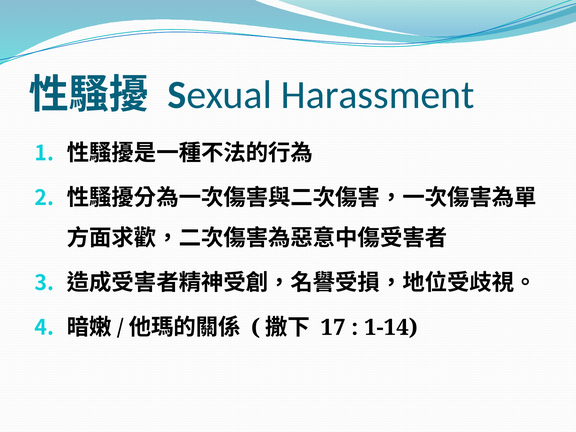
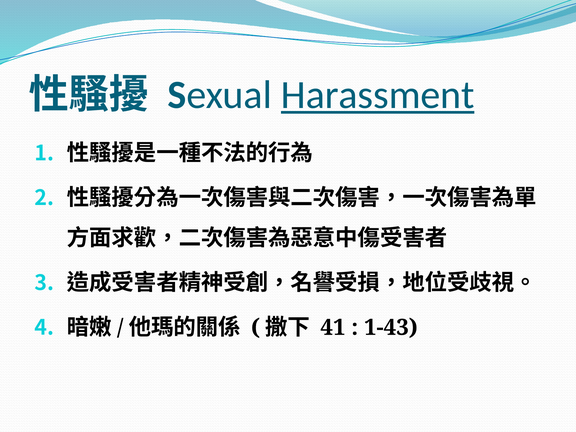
Harassment underline: none -> present (378, 95)
17: 17 -> 41 (333, 328)
1-14: 1-14 -> 1-43 (391, 328)
